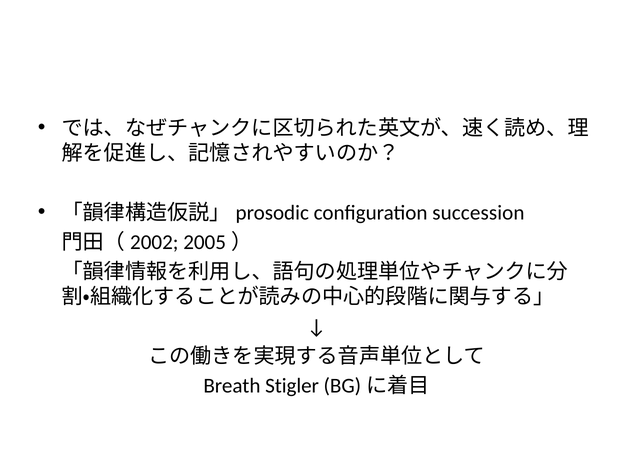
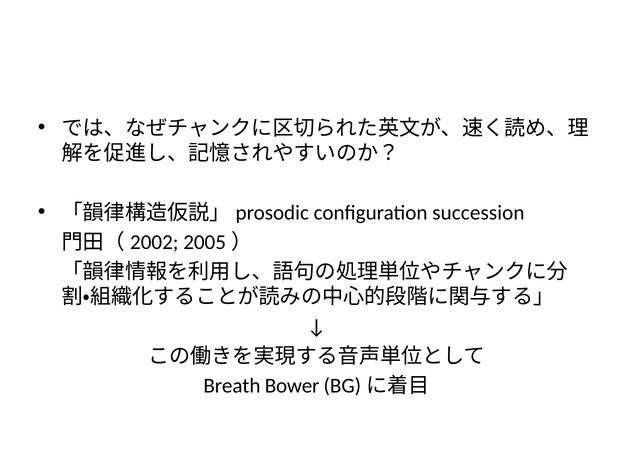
Stigler: Stigler -> Bower (292, 385)
